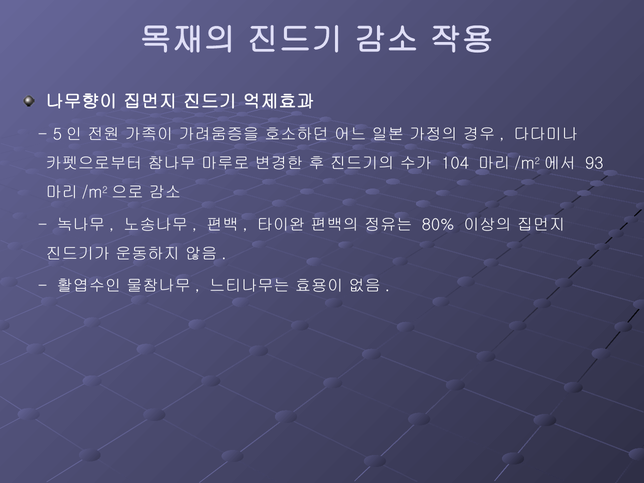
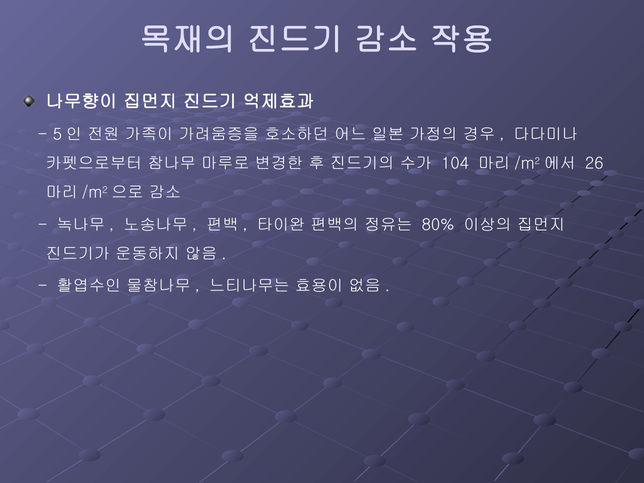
93: 93 -> 26 (594, 164)
